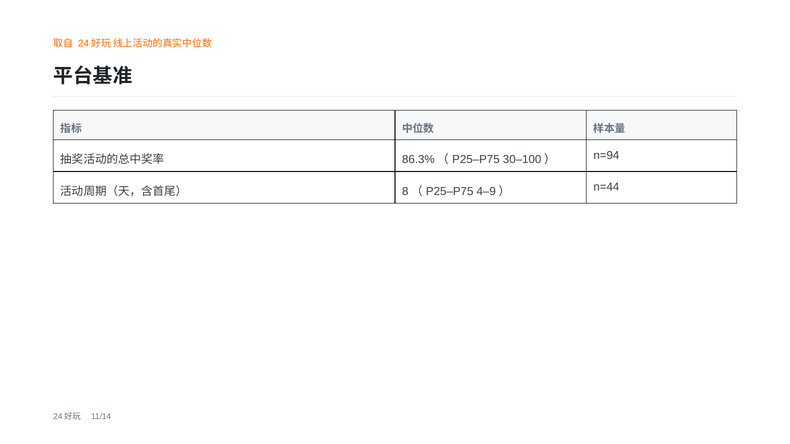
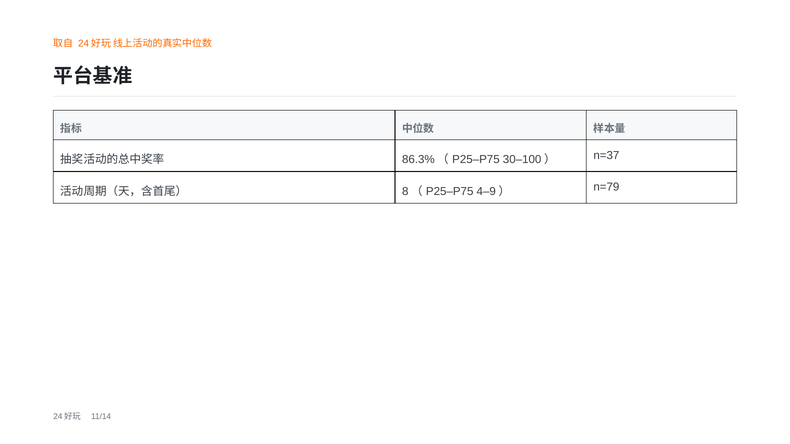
n=94: n=94 -> n=37 (606, 156)
n=44: n=44 -> n=79 (606, 187)
